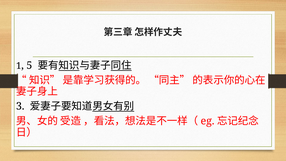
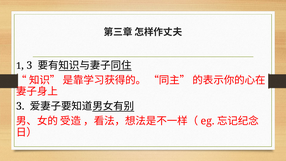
5: 5 -> 3 (30, 65)
